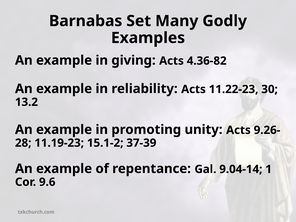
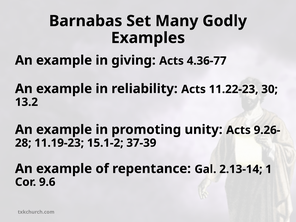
4.36-82: 4.36-82 -> 4.36-77 (207, 61)
9.04-14: 9.04-14 -> 2.13-14 (241, 169)
